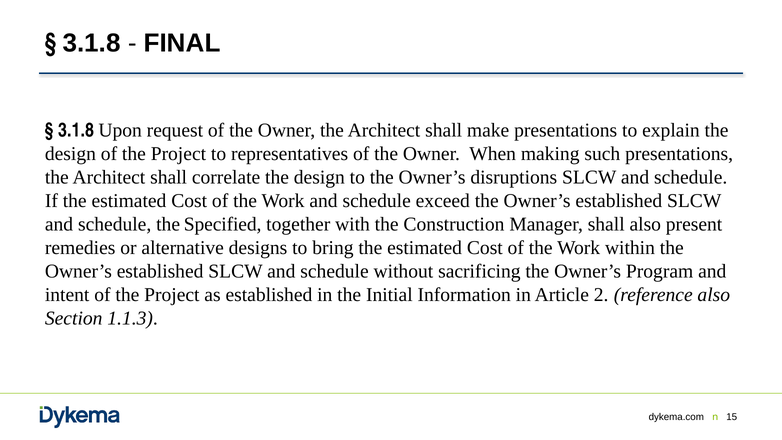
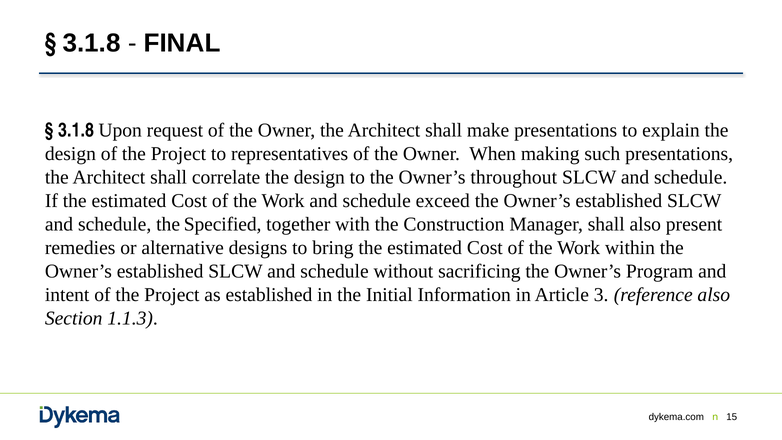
disruptions: disruptions -> throughout (514, 177)
2: 2 -> 3 (601, 295)
